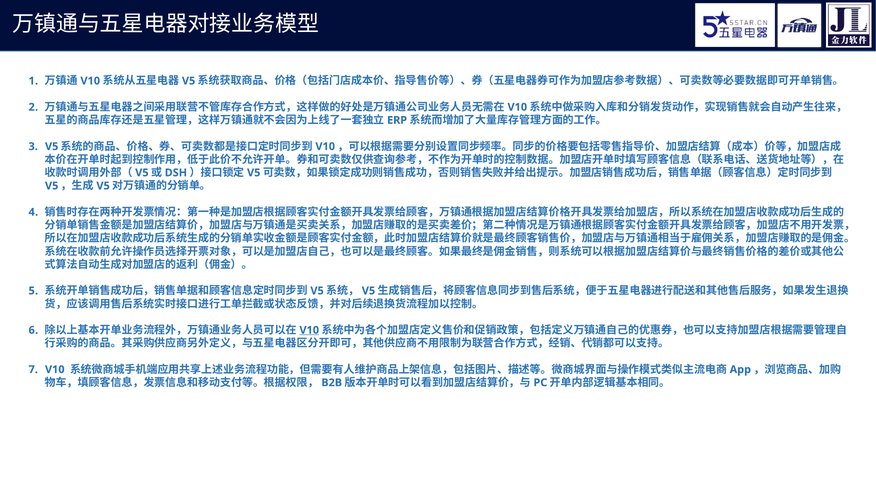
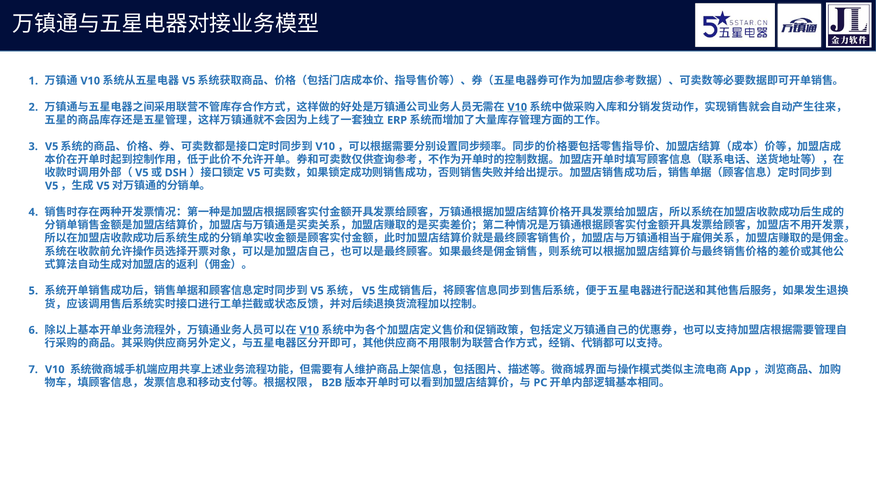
V10 underline: none -> present (517, 107)
